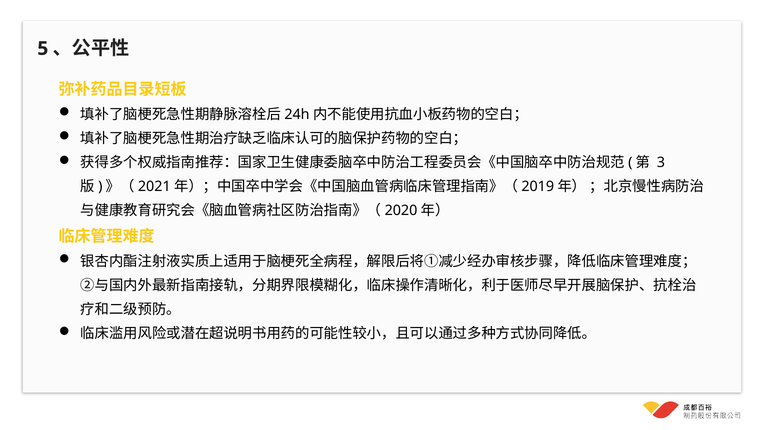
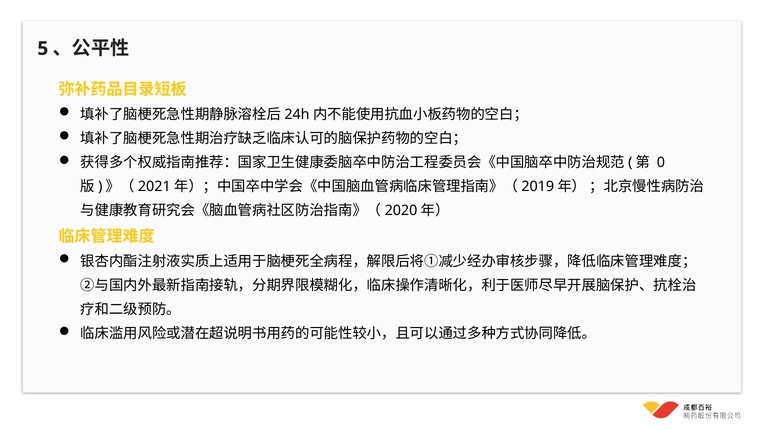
3: 3 -> 0 (661, 163)
